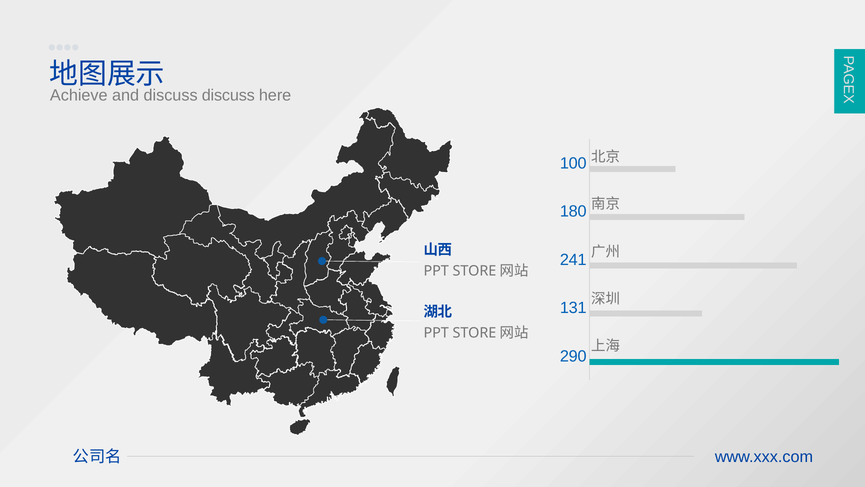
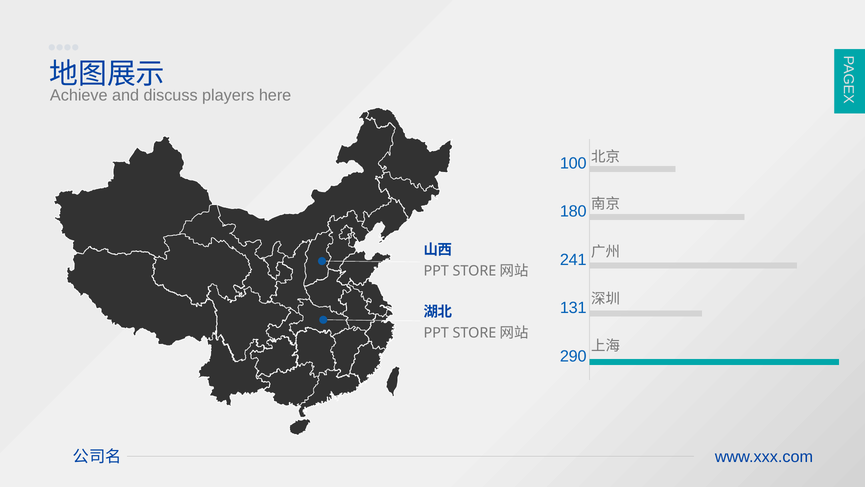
discuss discuss: discuss -> players (228, 95)
